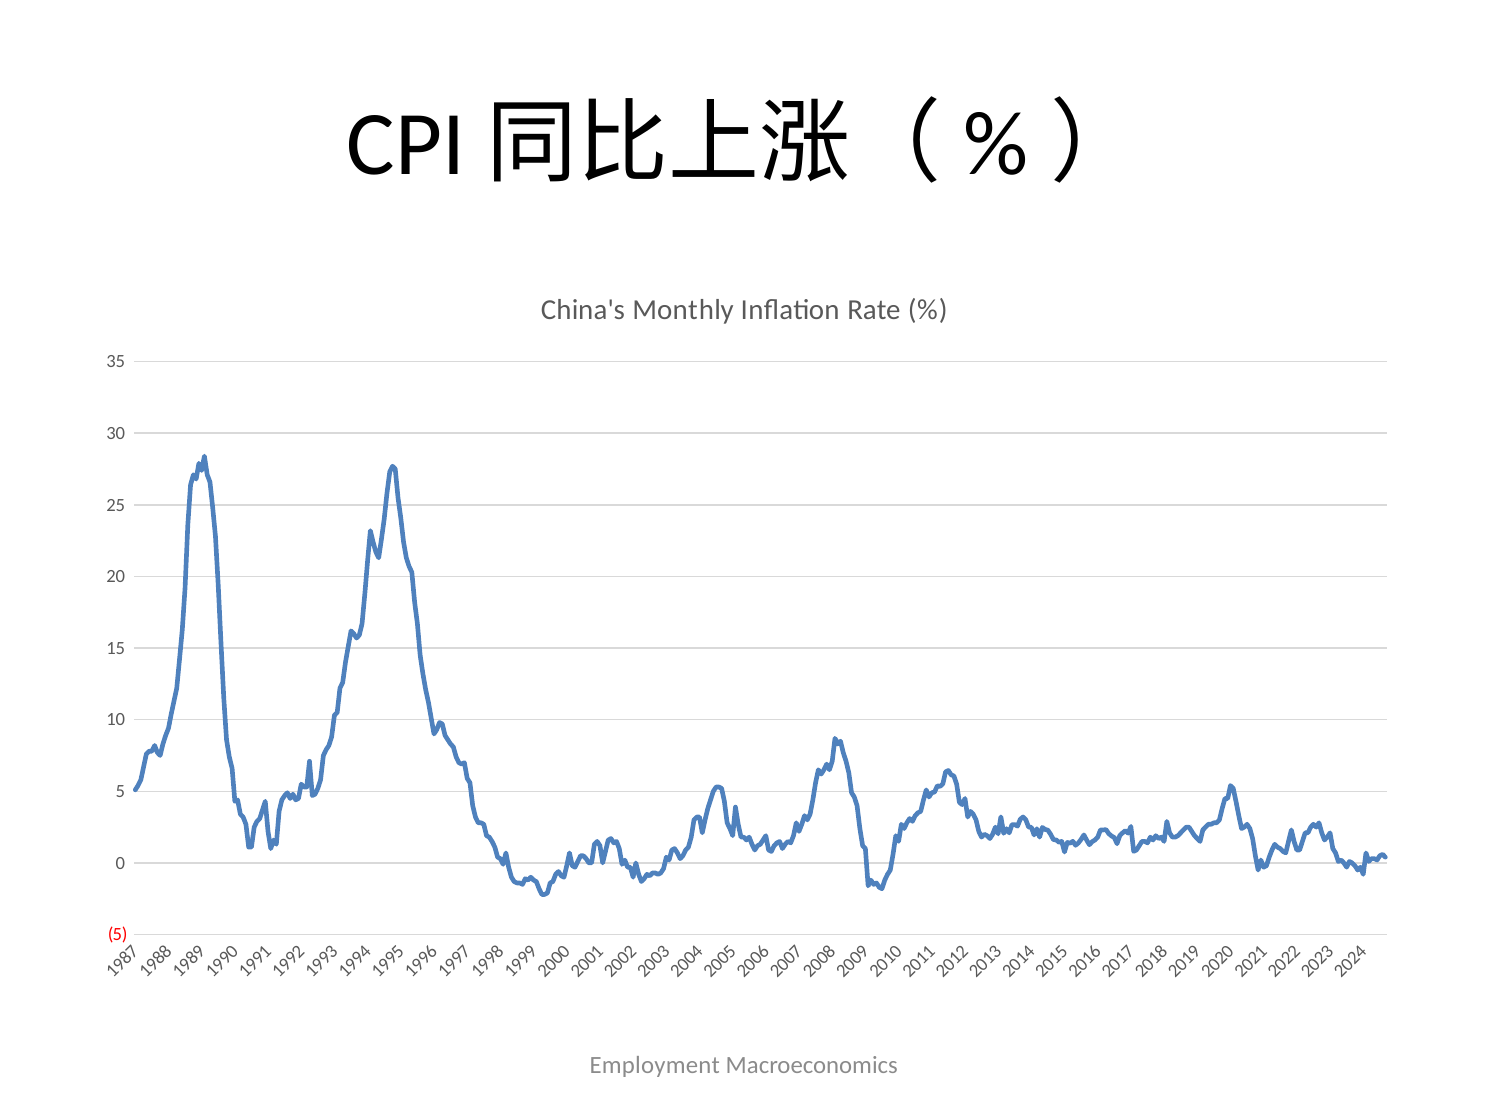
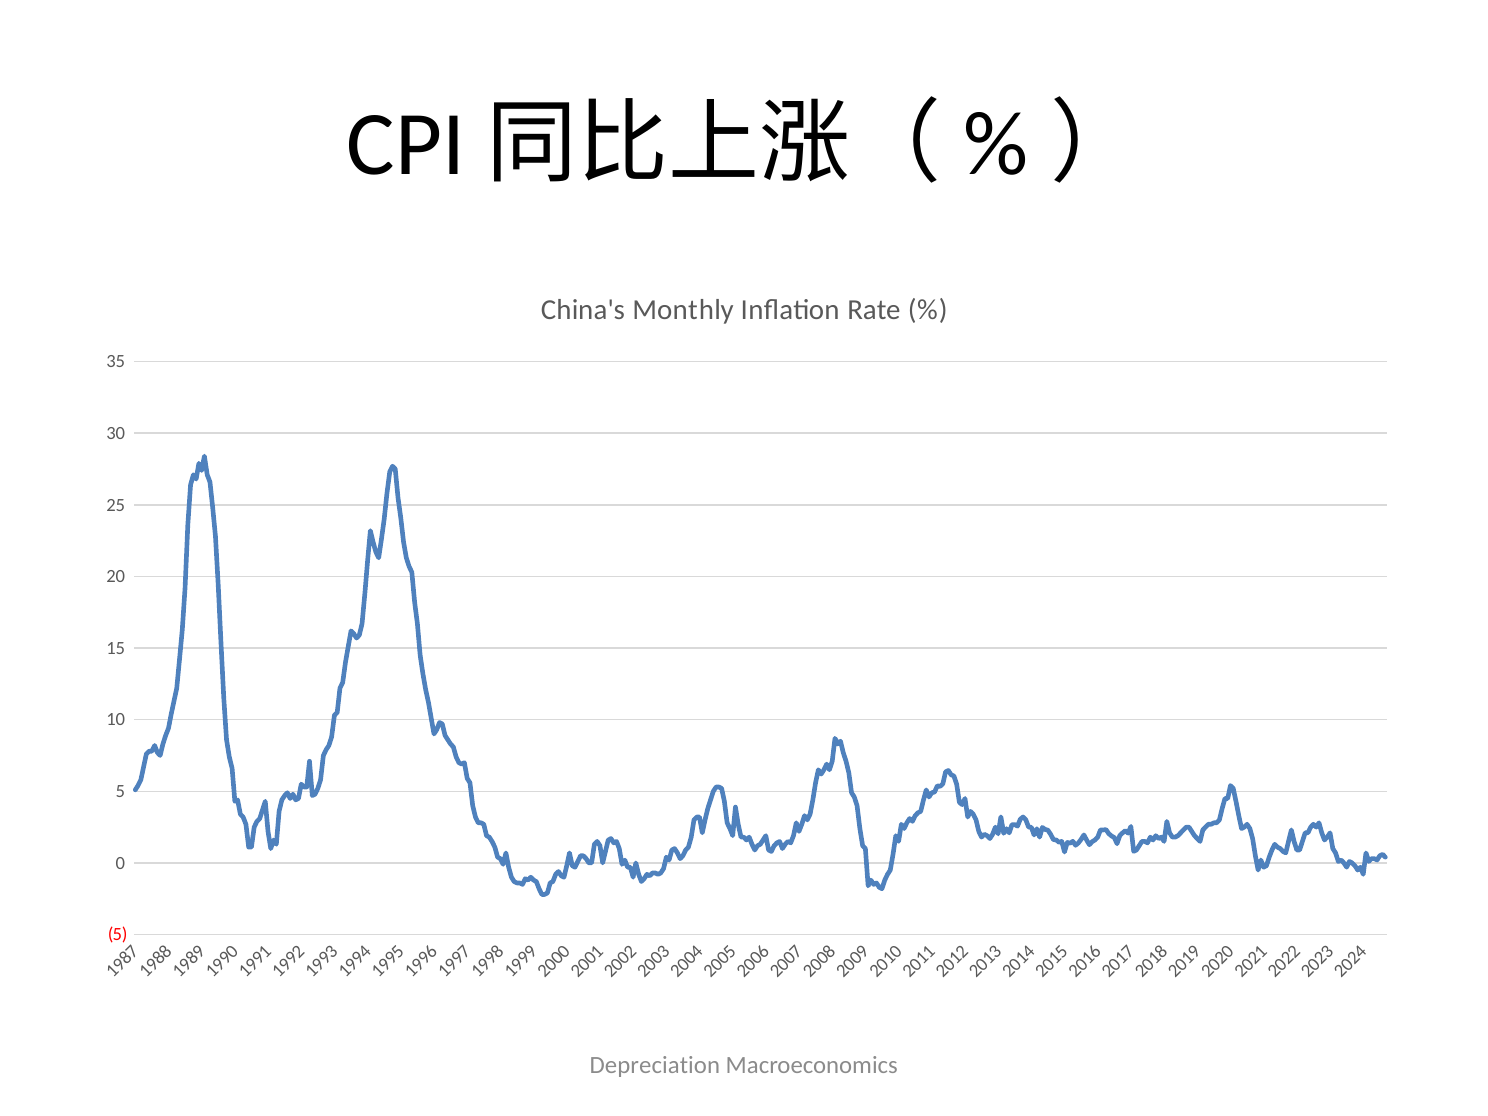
Employment: Employment -> Depreciation (655, 1066)
